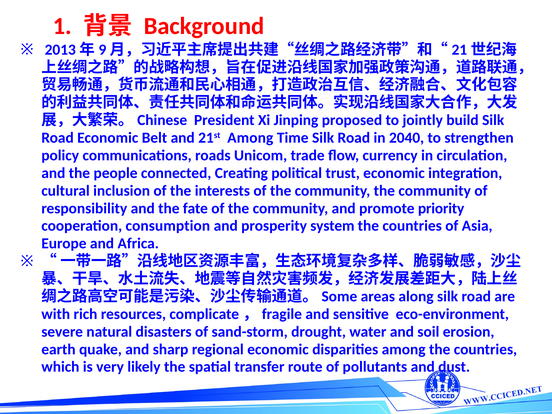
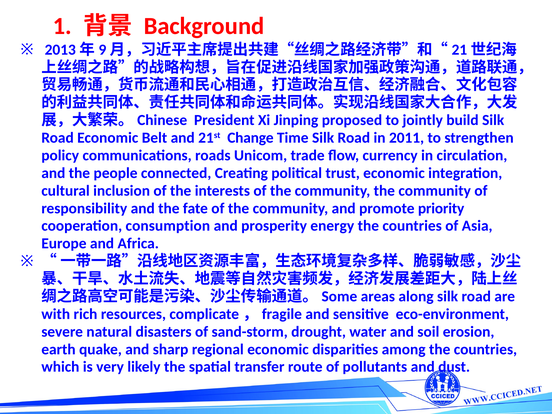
21st Among: Among -> Change (250, 138)
2040: 2040 -> 2011 (407, 138)
system: system -> energy (332, 226)
